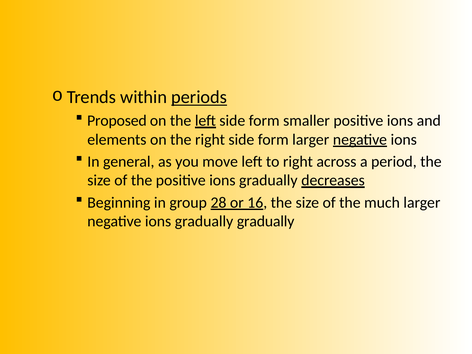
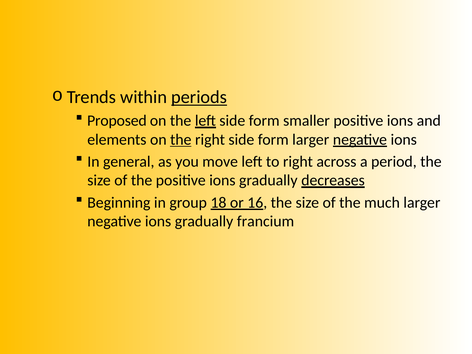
the underline: none -> present (181, 140)
28: 28 -> 18 (218, 202)
gradually gradually: gradually -> francium (266, 221)
